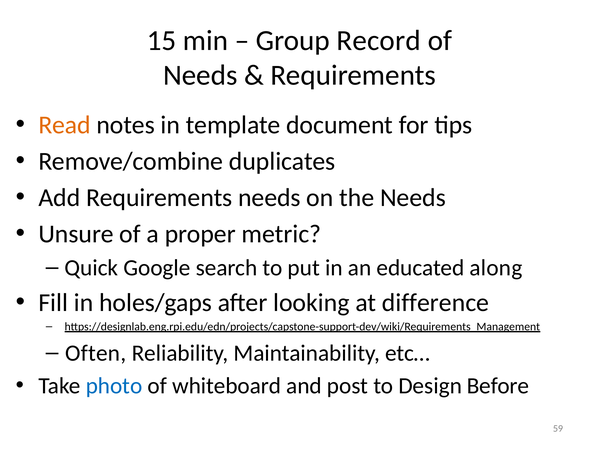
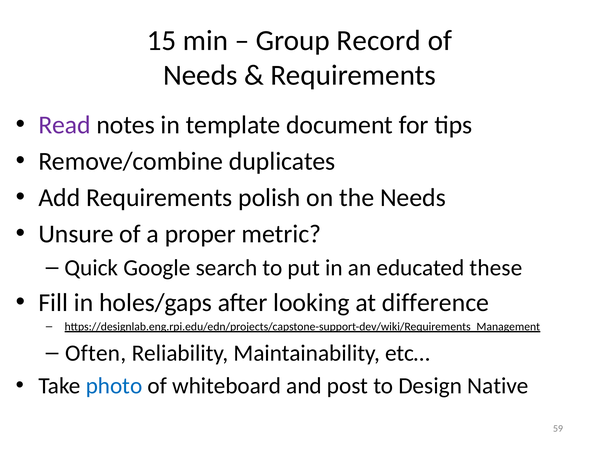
Read colour: orange -> purple (65, 125)
Requirements needs: needs -> polish (269, 198)
along: along -> these (496, 268)
Before: Before -> Native (498, 386)
